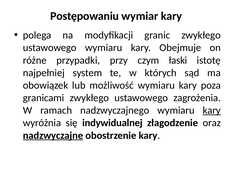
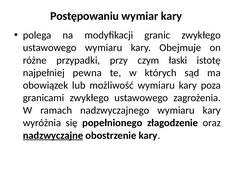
system: system -> pewna (87, 73)
kary underline: present -> none (212, 111)
indywidualnej: indywidualnej -> popełnionego (112, 123)
